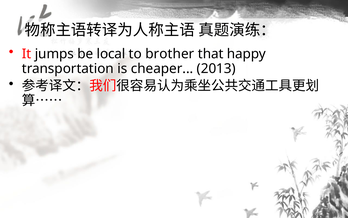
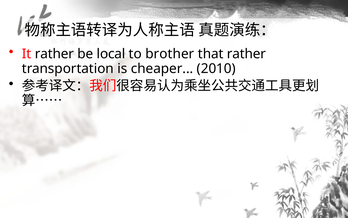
It jumps: jumps -> rather (54, 54)
that happy: happy -> rather (246, 54)
2013: 2013 -> 2010 (216, 68)
